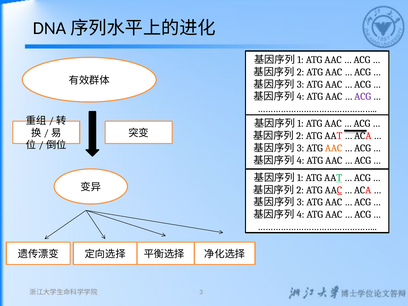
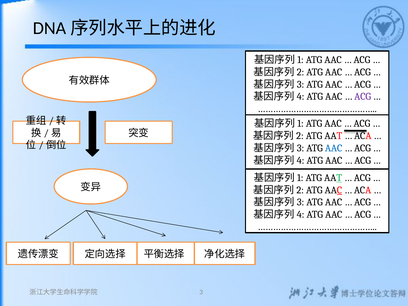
AAC colour: orange -> blue (334, 148)
